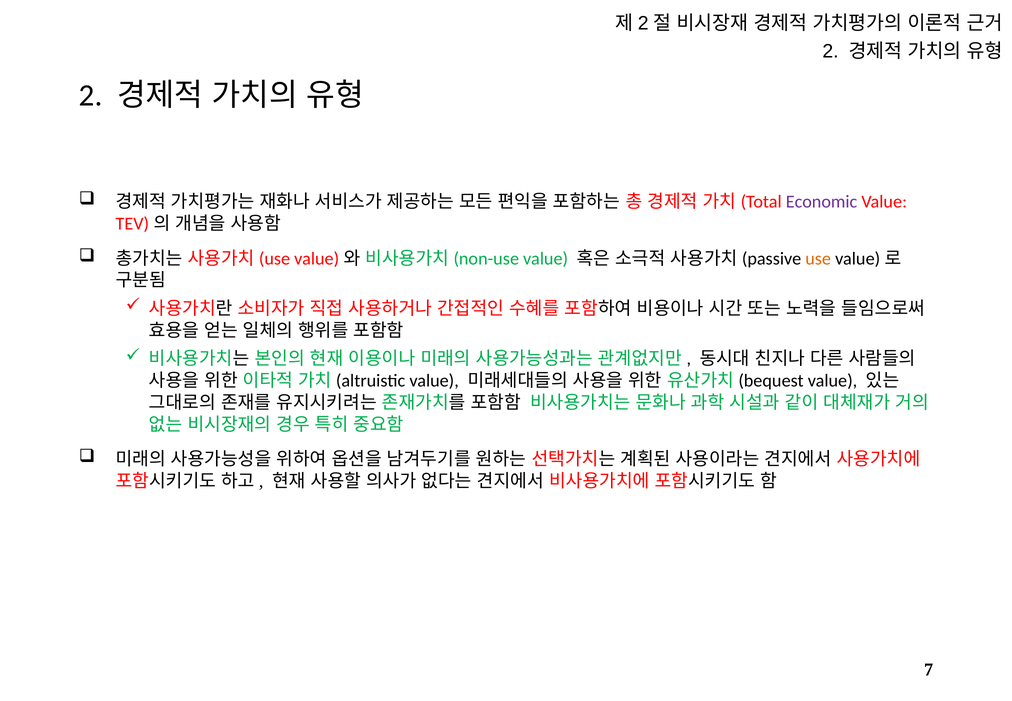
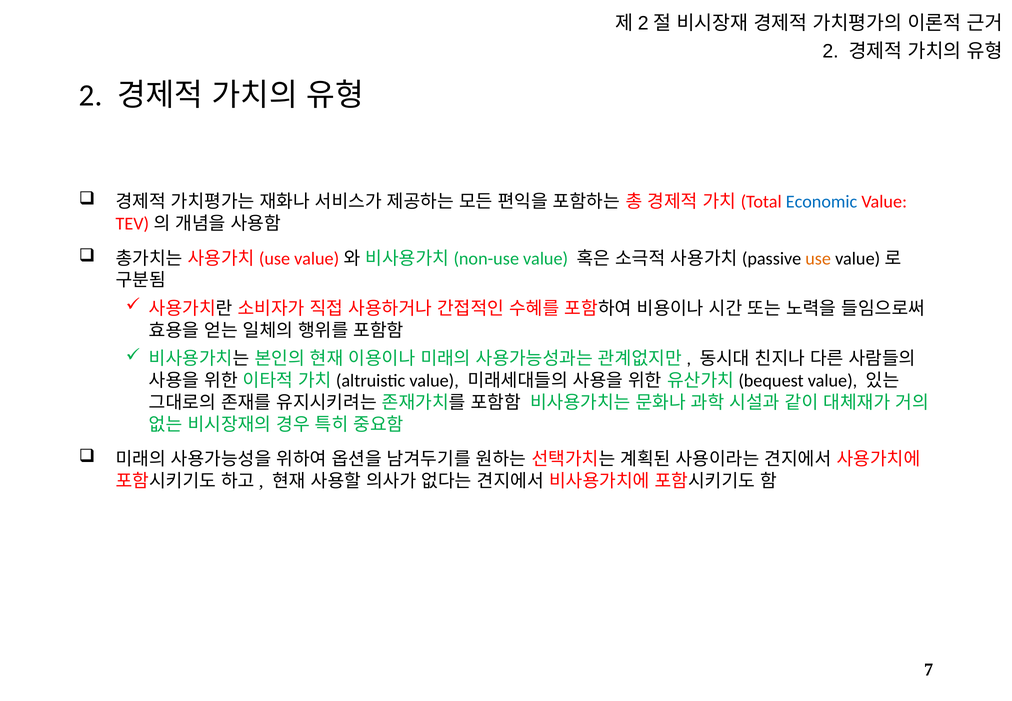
Economic colour: purple -> blue (822, 202)
